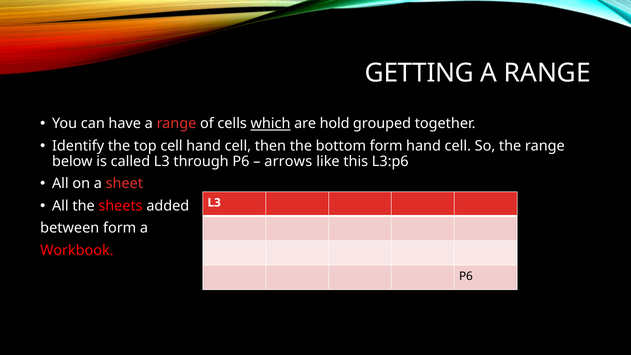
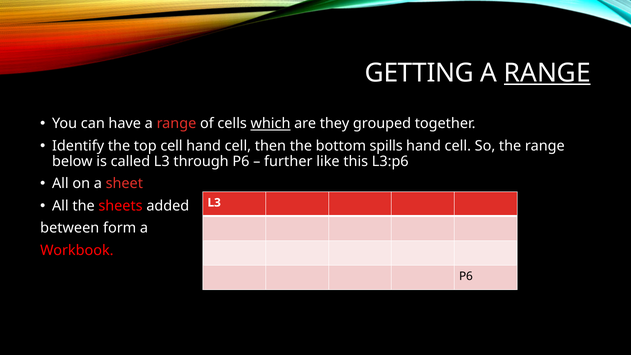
RANGE underline: none -> present (547, 73)
hold: hold -> they (335, 124)
bottom form: form -> spills (386, 146)
arrows: arrows -> further (288, 161)
